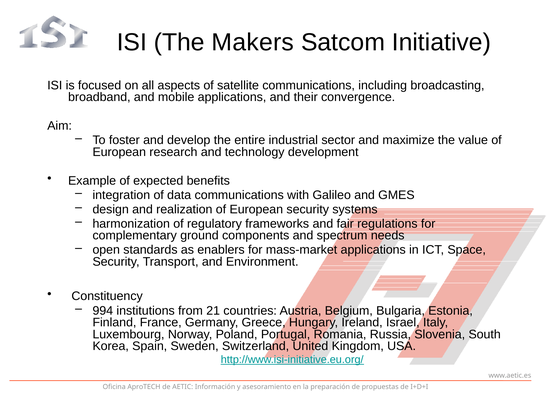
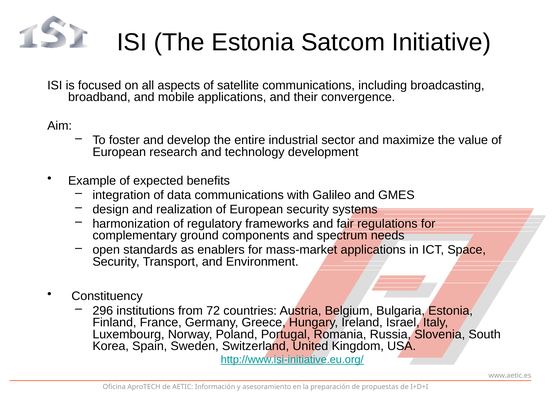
The Makers: Makers -> Estonia (253, 43)
994: 994 -> 296 (103, 311)
21: 21 -> 72 (213, 311)
